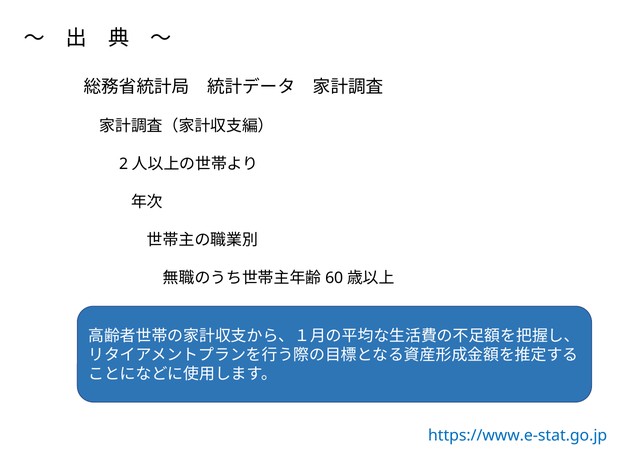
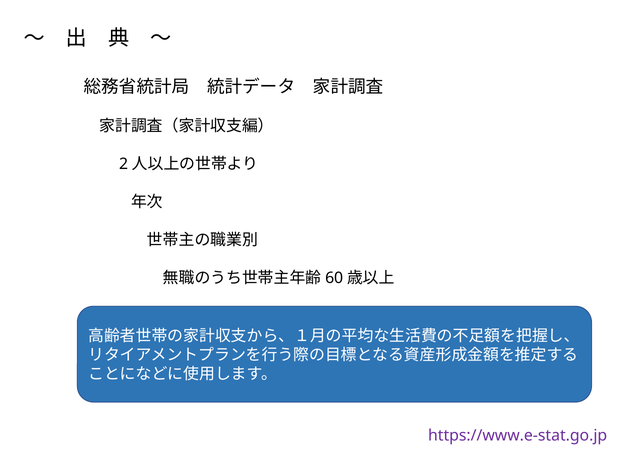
https://www.e-stat.go.jp colour: blue -> purple (518, 436)
